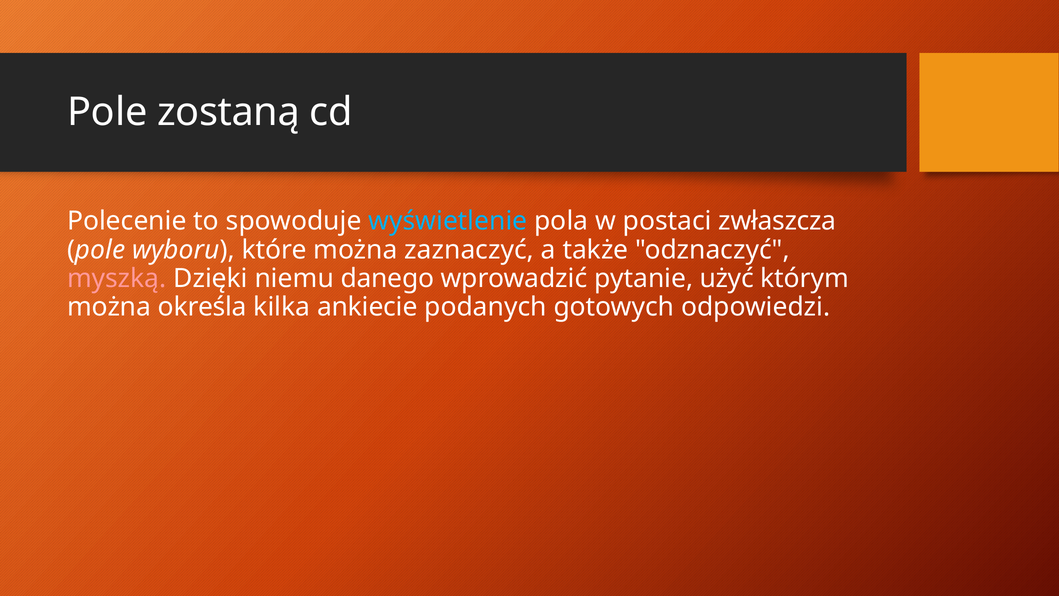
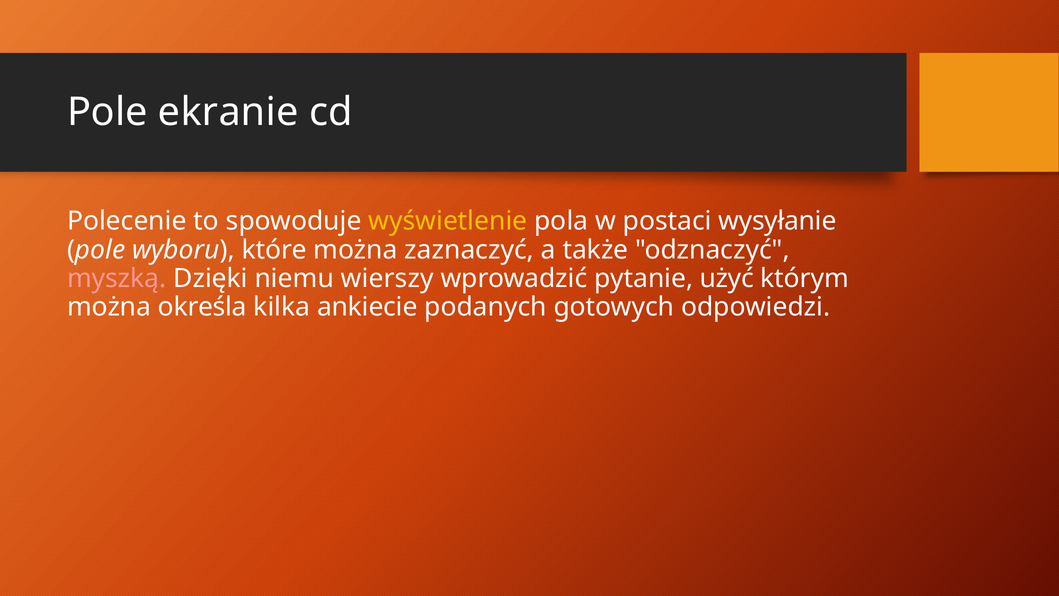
zostaną: zostaną -> ekranie (228, 112)
wyświetlenie colour: light blue -> yellow (448, 221)
zwłaszcza: zwłaszcza -> wysyłanie (777, 221)
danego: danego -> wierszy (387, 278)
